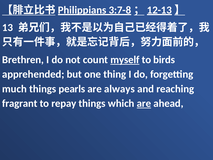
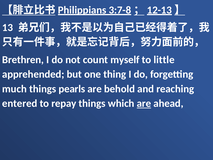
myself underline: present -> none (125, 60)
birds: birds -> little (164, 60)
always: always -> behold (119, 89)
fragrant: fragrant -> entered (20, 103)
